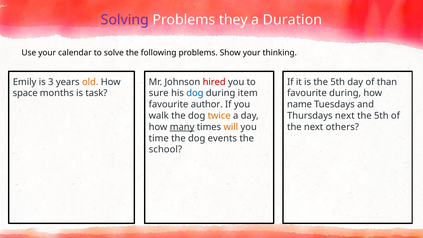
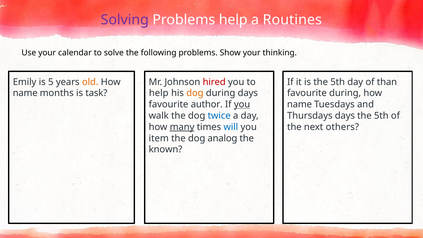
Problems they: they -> help (233, 20)
Duration: Duration -> Routines (292, 20)
3: 3 -> 5 (51, 82)
space: space -> name (25, 93)
sure: sure -> help (159, 93)
dog colour: blue -> orange (195, 93)
during item: item -> days (248, 93)
you underline: none -> present (242, 104)
twice colour: orange -> blue (219, 116)
Thursdays next: next -> days (345, 116)
will colour: orange -> blue (231, 127)
time: time -> item (159, 138)
events: events -> analog (222, 138)
school: school -> known (165, 150)
